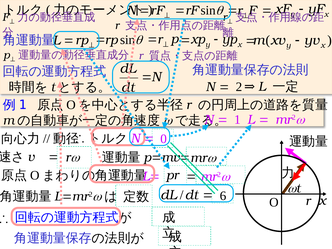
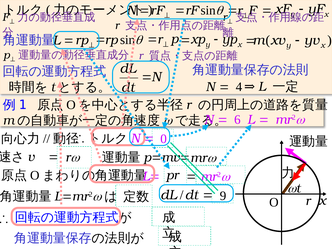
2: 2 -> 4 (239, 87)
1: 1 -> 6 (237, 120)
6: 6 -> 9 (223, 196)
